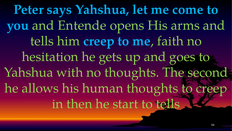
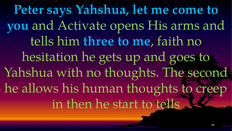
Entende: Entende -> Activate (82, 25)
him creep: creep -> three (99, 41)
